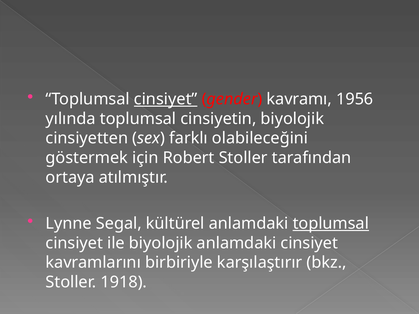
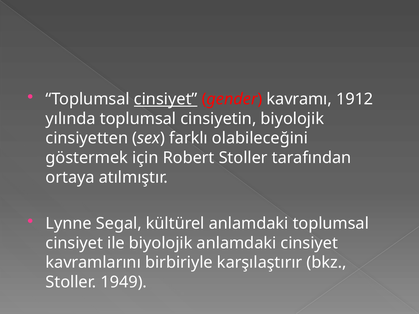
1956: 1956 -> 1912 (355, 99)
toplumsal underline: present -> none (331, 224)
1918: 1918 -> 1949 (124, 282)
